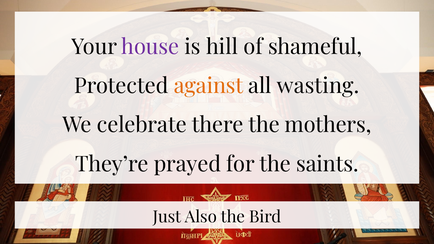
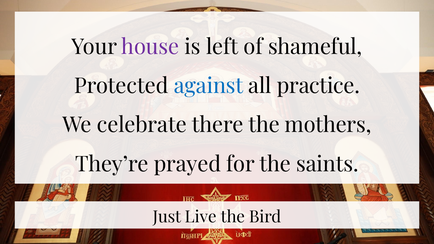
hill: hill -> left (222, 47)
against colour: orange -> blue (208, 86)
wasting: wasting -> practice (318, 86)
Also: Also -> Live (201, 217)
